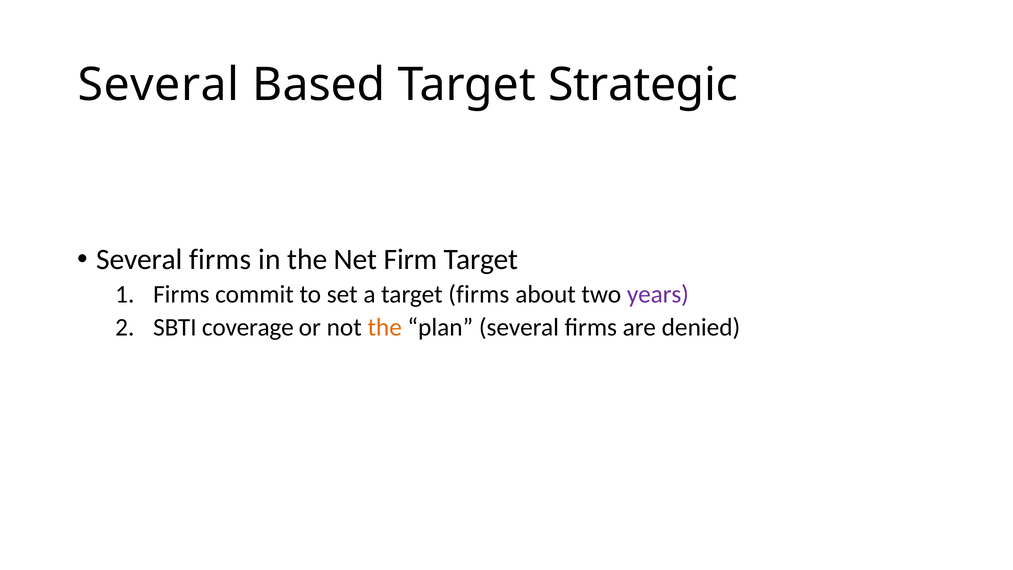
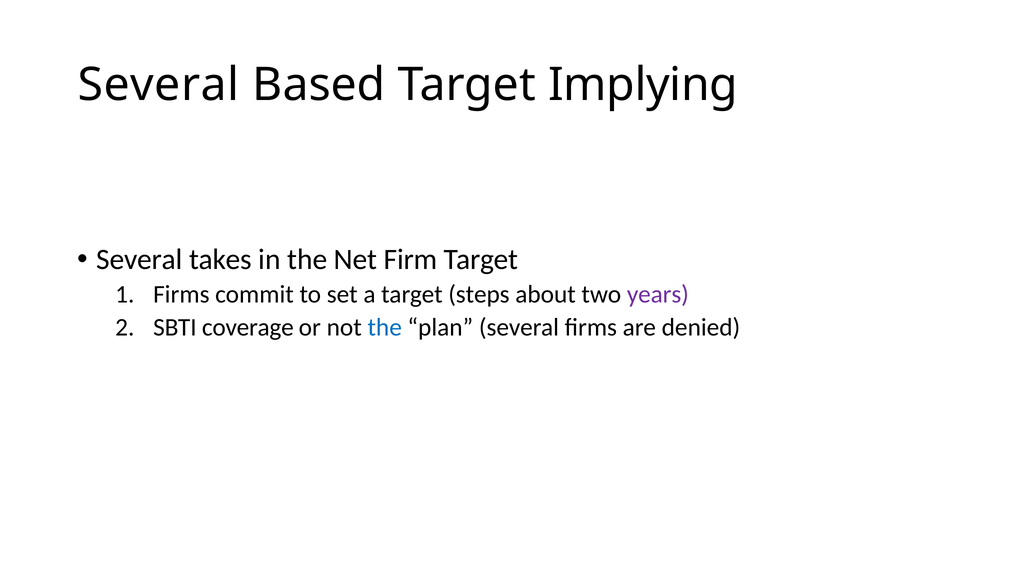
Strategic: Strategic -> Implying (643, 85)
firms: firms -> takes (221, 260)
target firms: firms -> steps (479, 294)
the colour: orange -> blue (385, 327)
